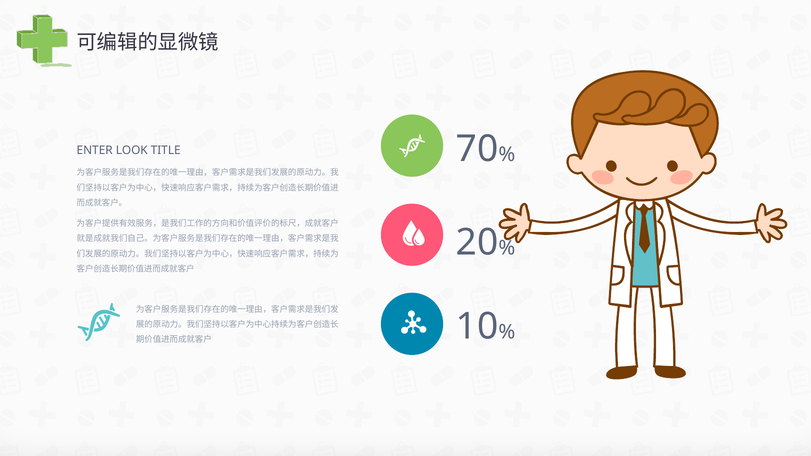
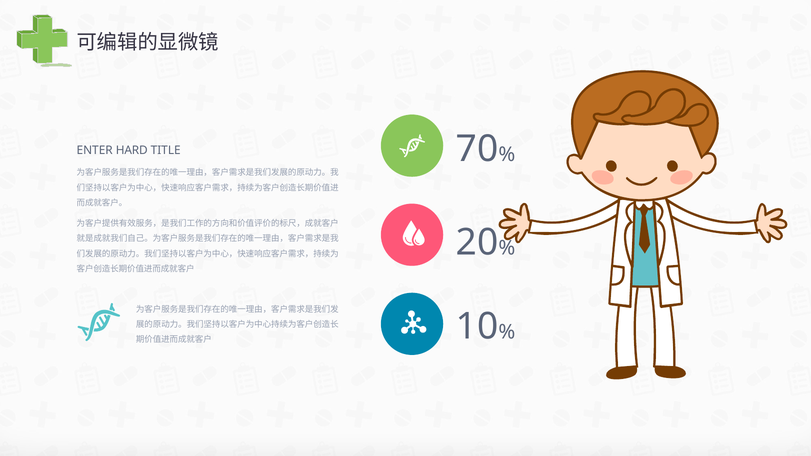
LOOK: LOOK -> HARD (132, 151)
